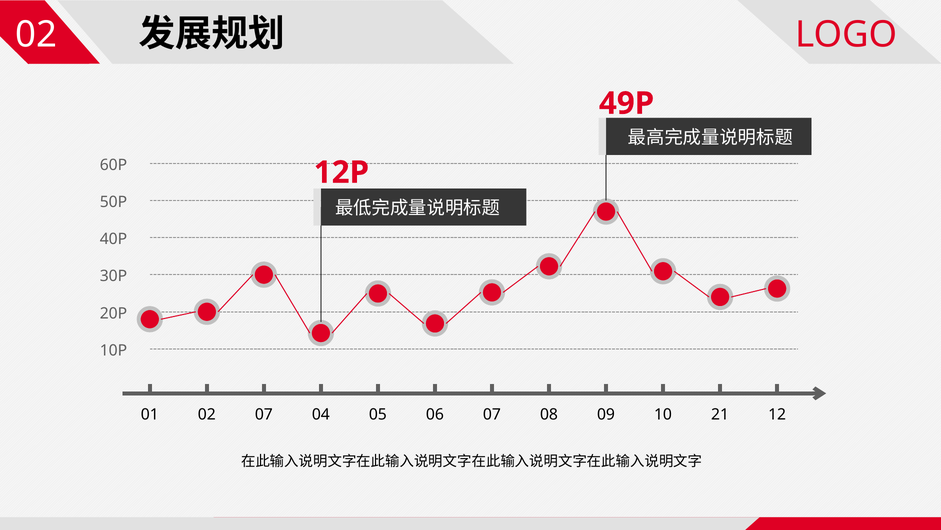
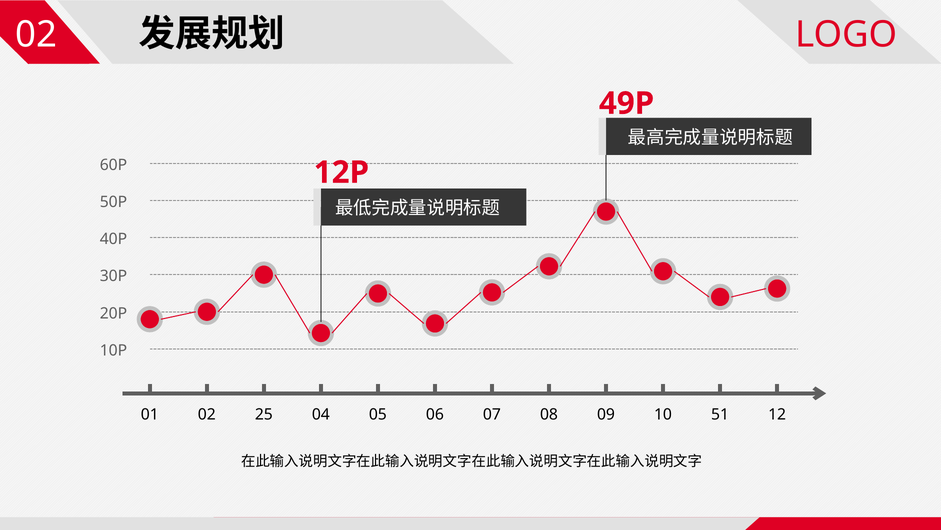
02 07: 07 -> 25 (264, 414)
21: 21 -> 51 (720, 414)
